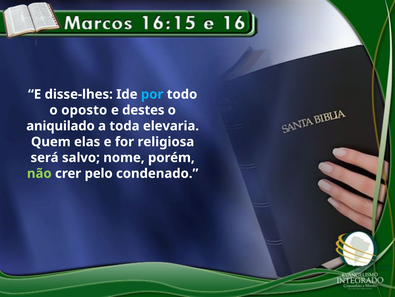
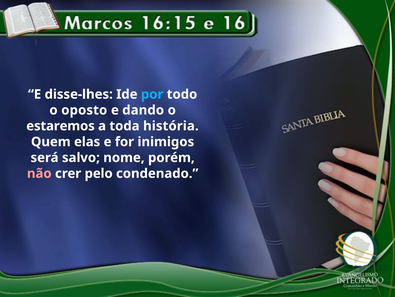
destes: destes -> dando (143, 110)
aniquilado: aniquilado -> estaremos (61, 126)
elevaria: elevaria -> história (171, 126)
religiosa: religiosa -> inimigos (166, 141)
não colour: light green -> pink (39, 173)
